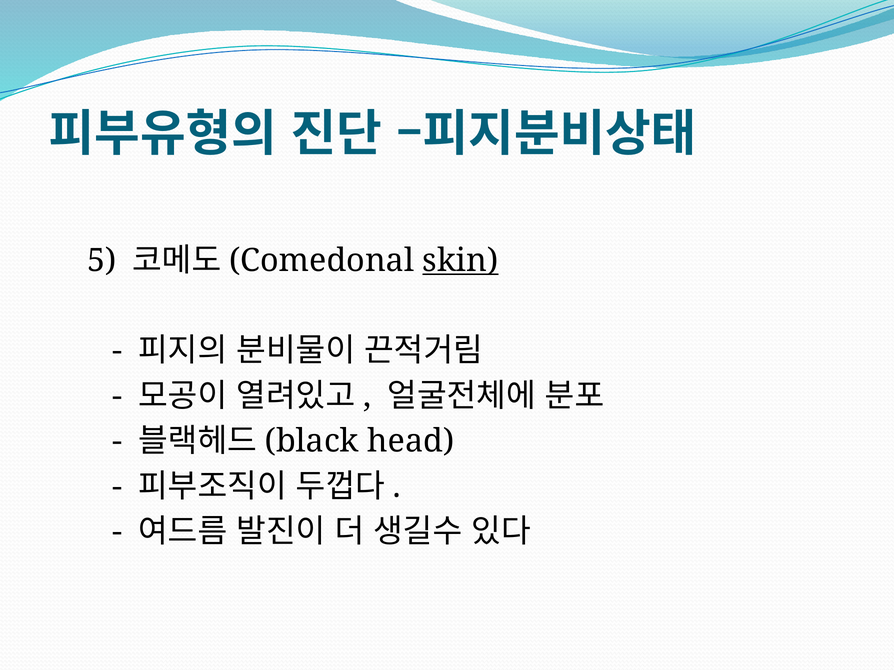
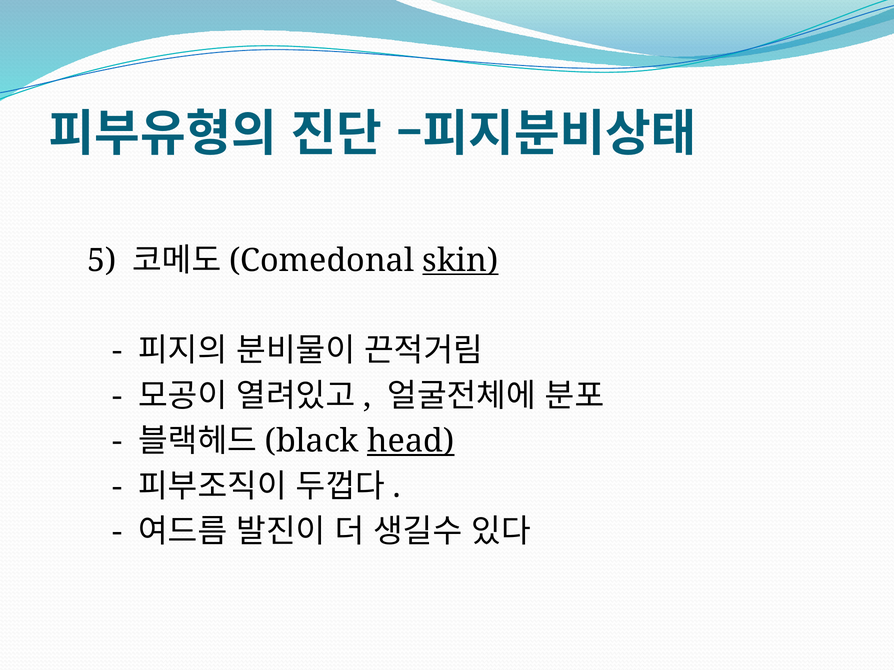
head underline: none -> present (411, 442)
